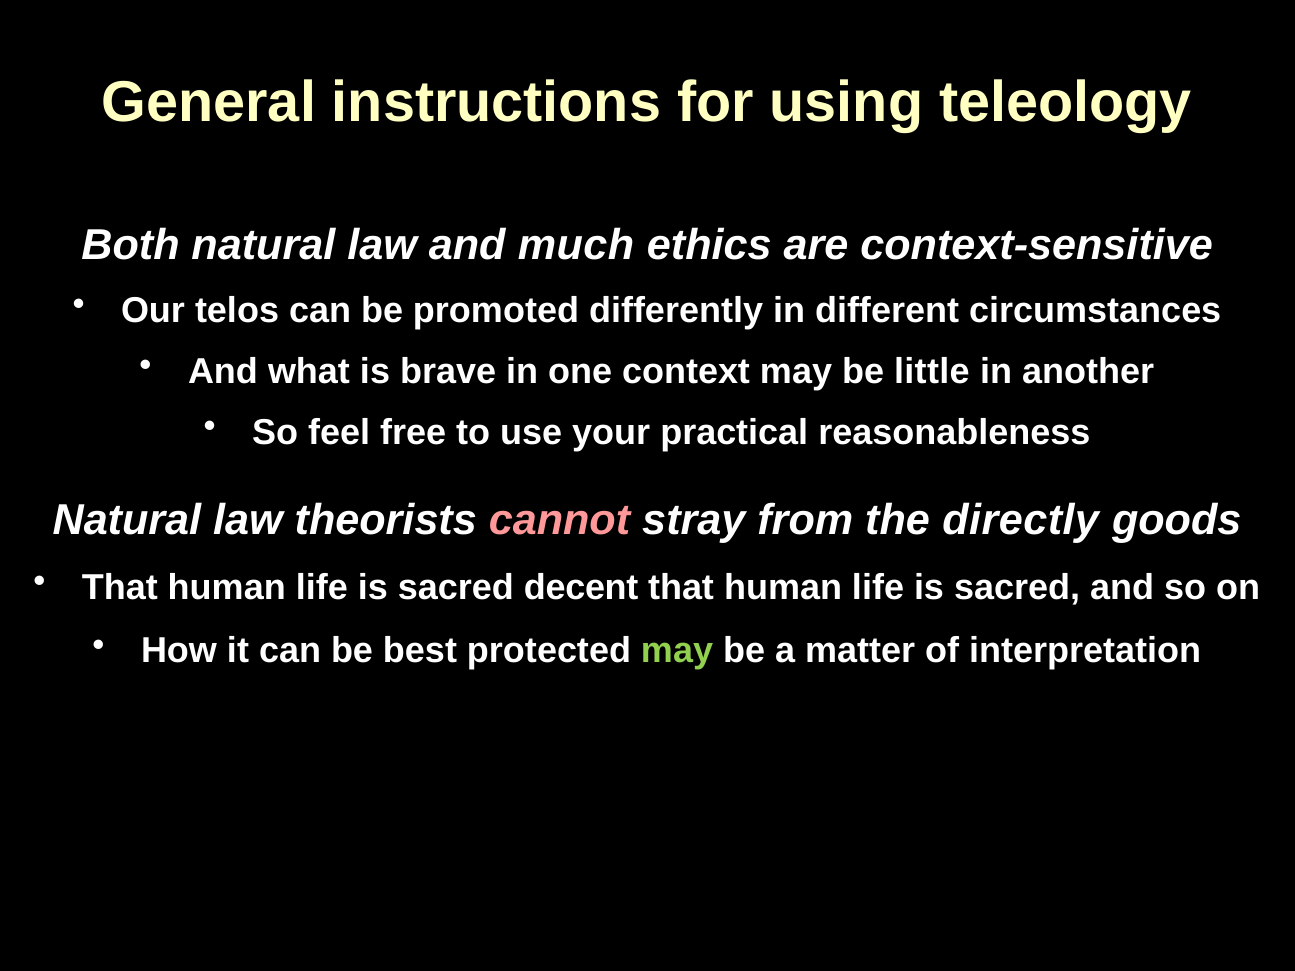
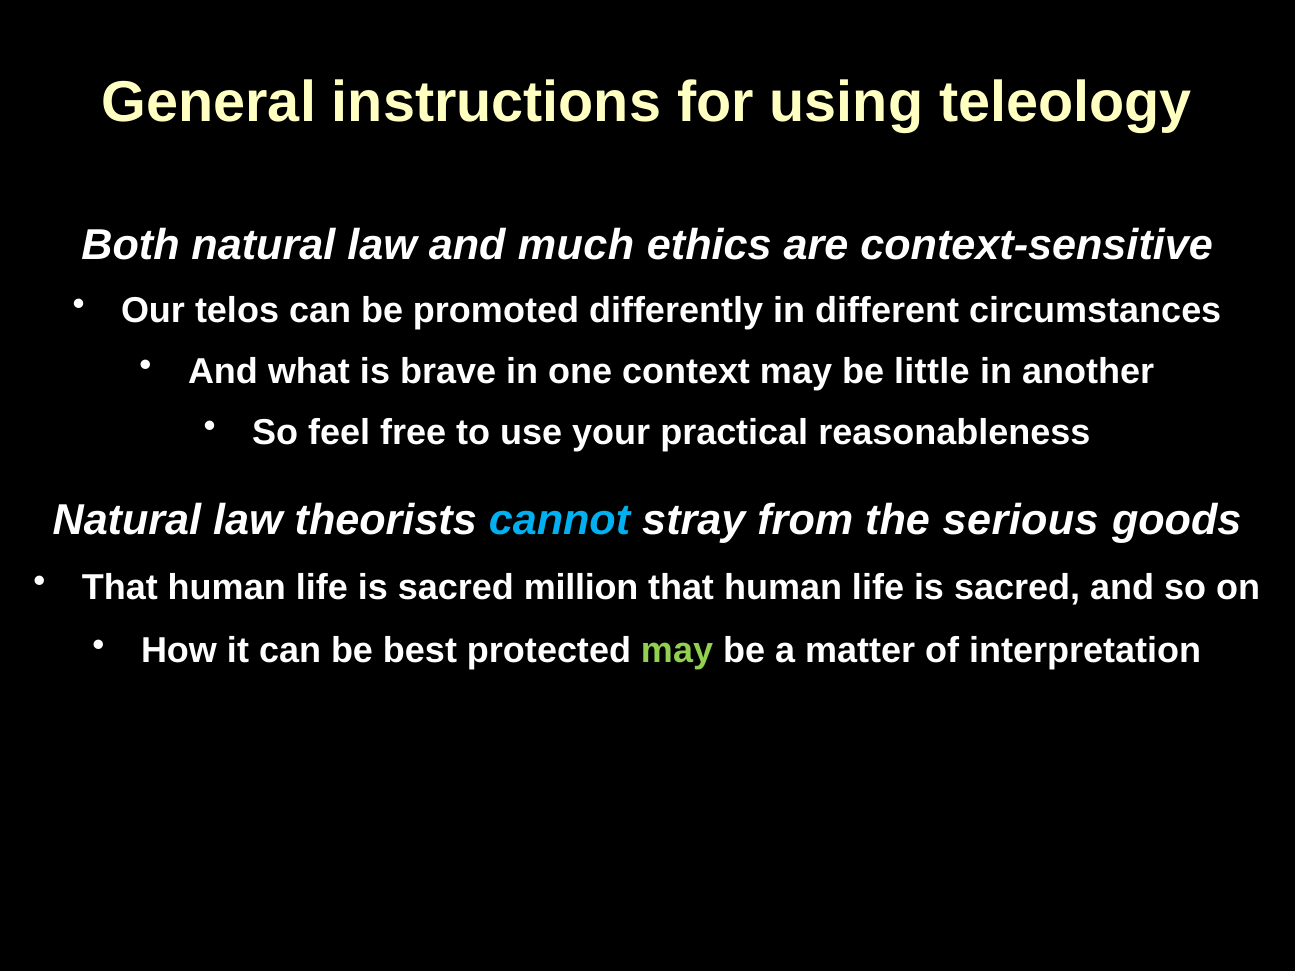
cannot colour: pink -> light blue (559, 521)
directly: directly -> serious (1021, 521)
decent: decent -> million (581, 588)
